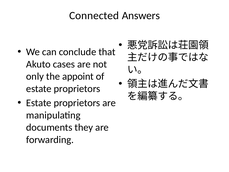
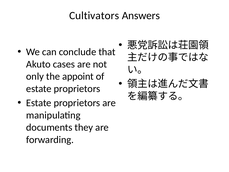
Connected: Connected -> Cultivators (94, 15)
